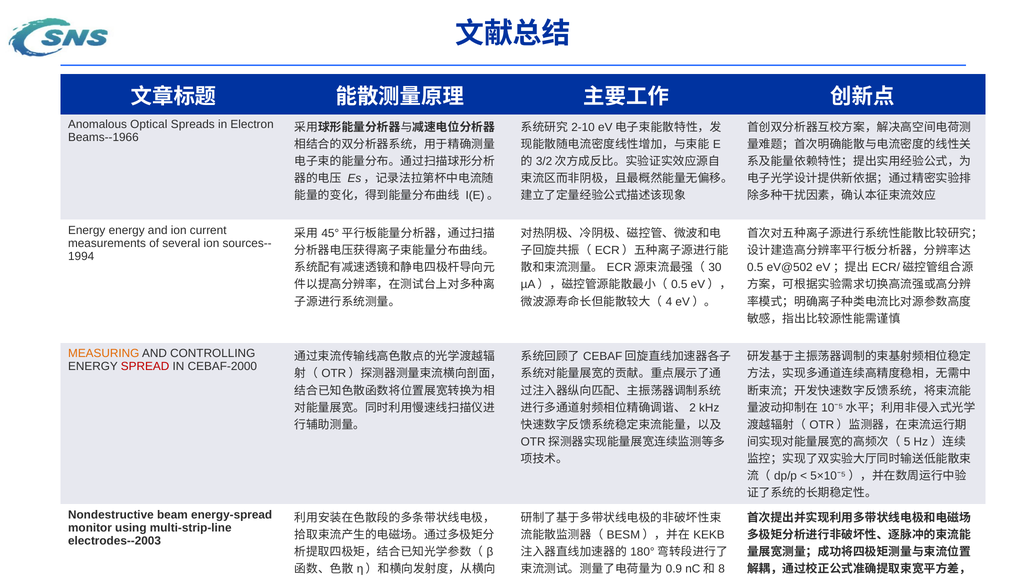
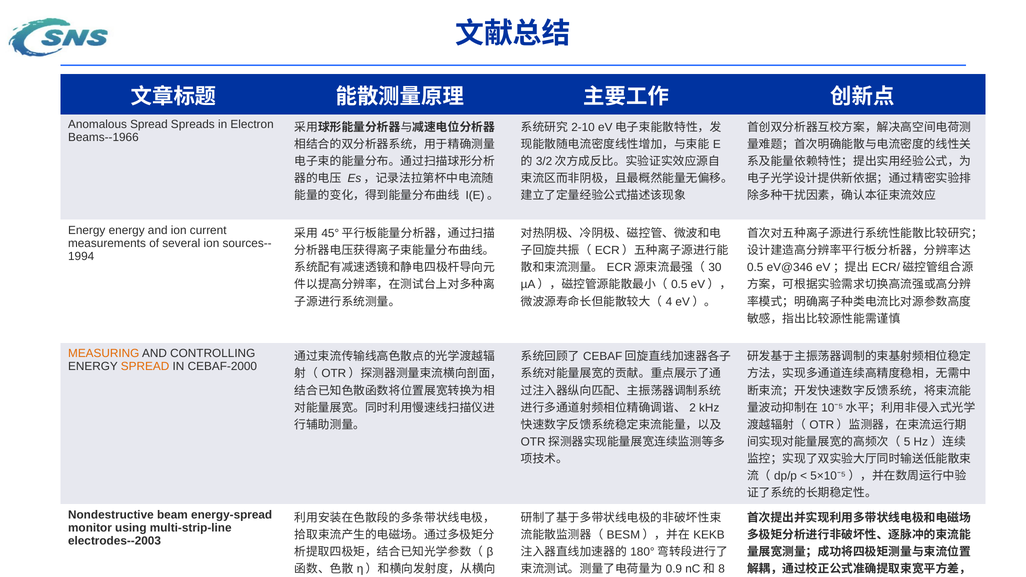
Anomalous Optical: Optical -> Spread (149, 124)
eV@502: eV@502 -> eV@346 (790, 268)
SPREAD colour: red -> orange (145, 367)
